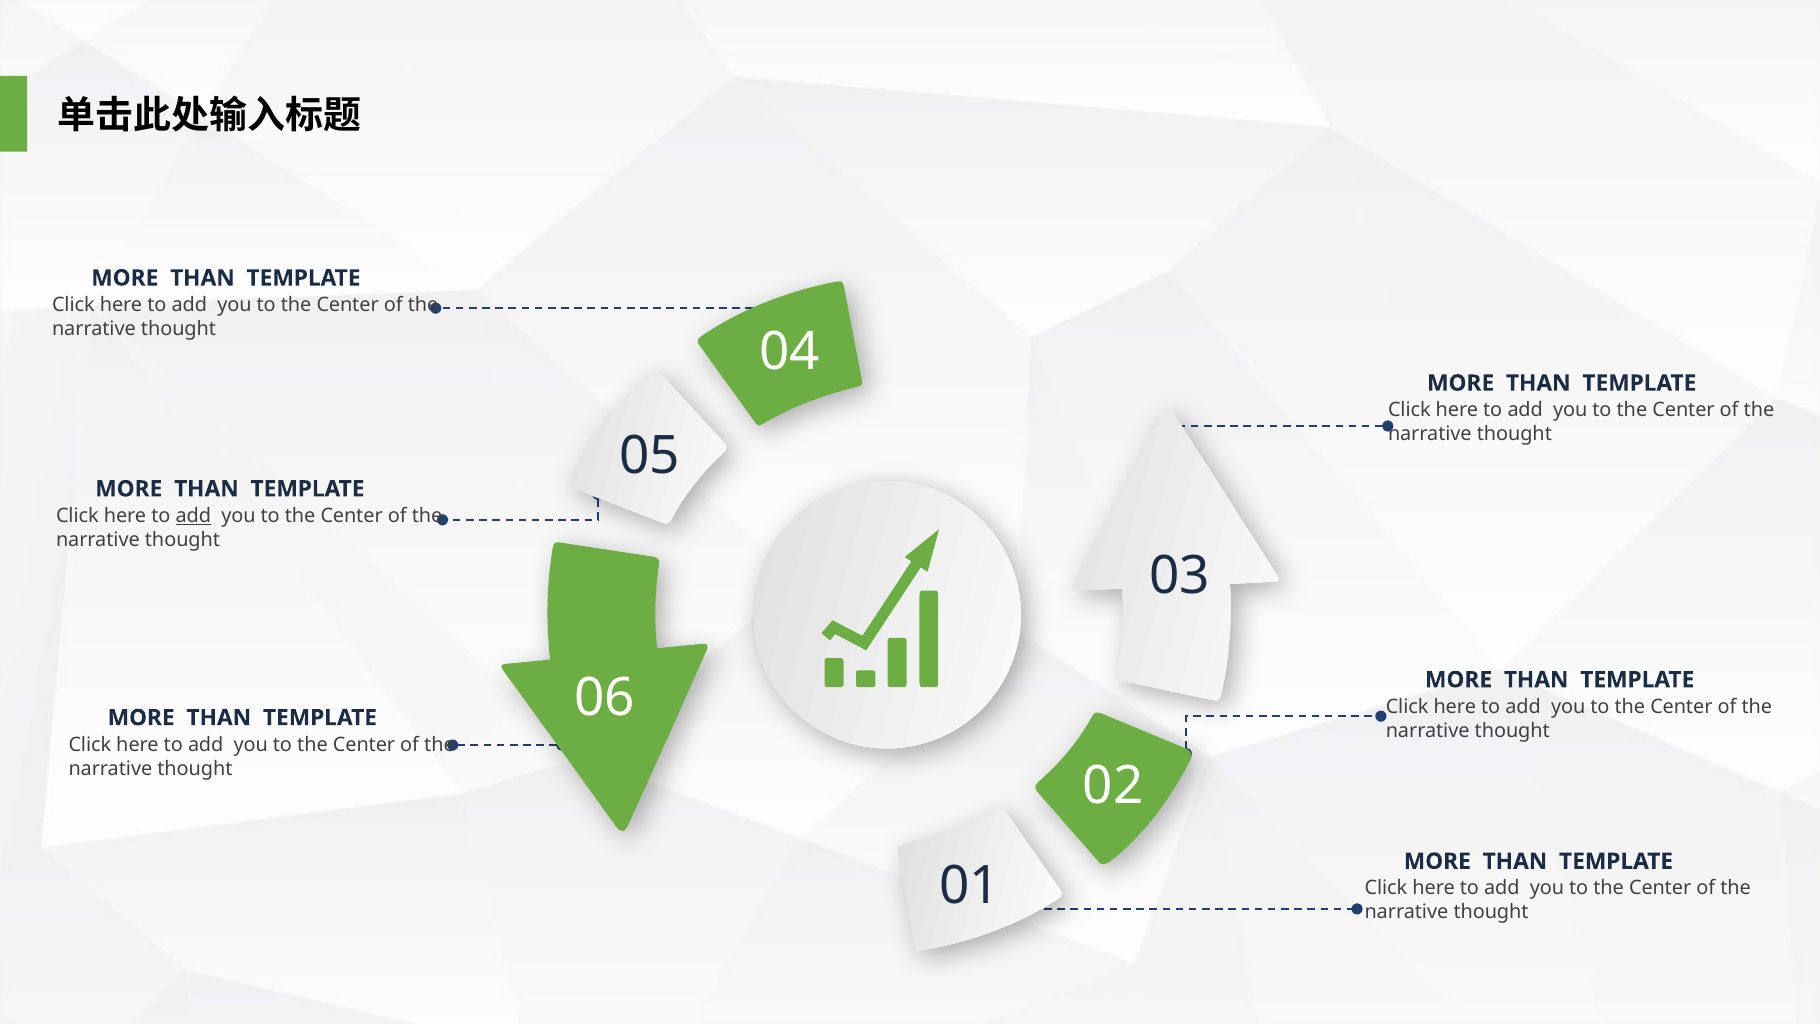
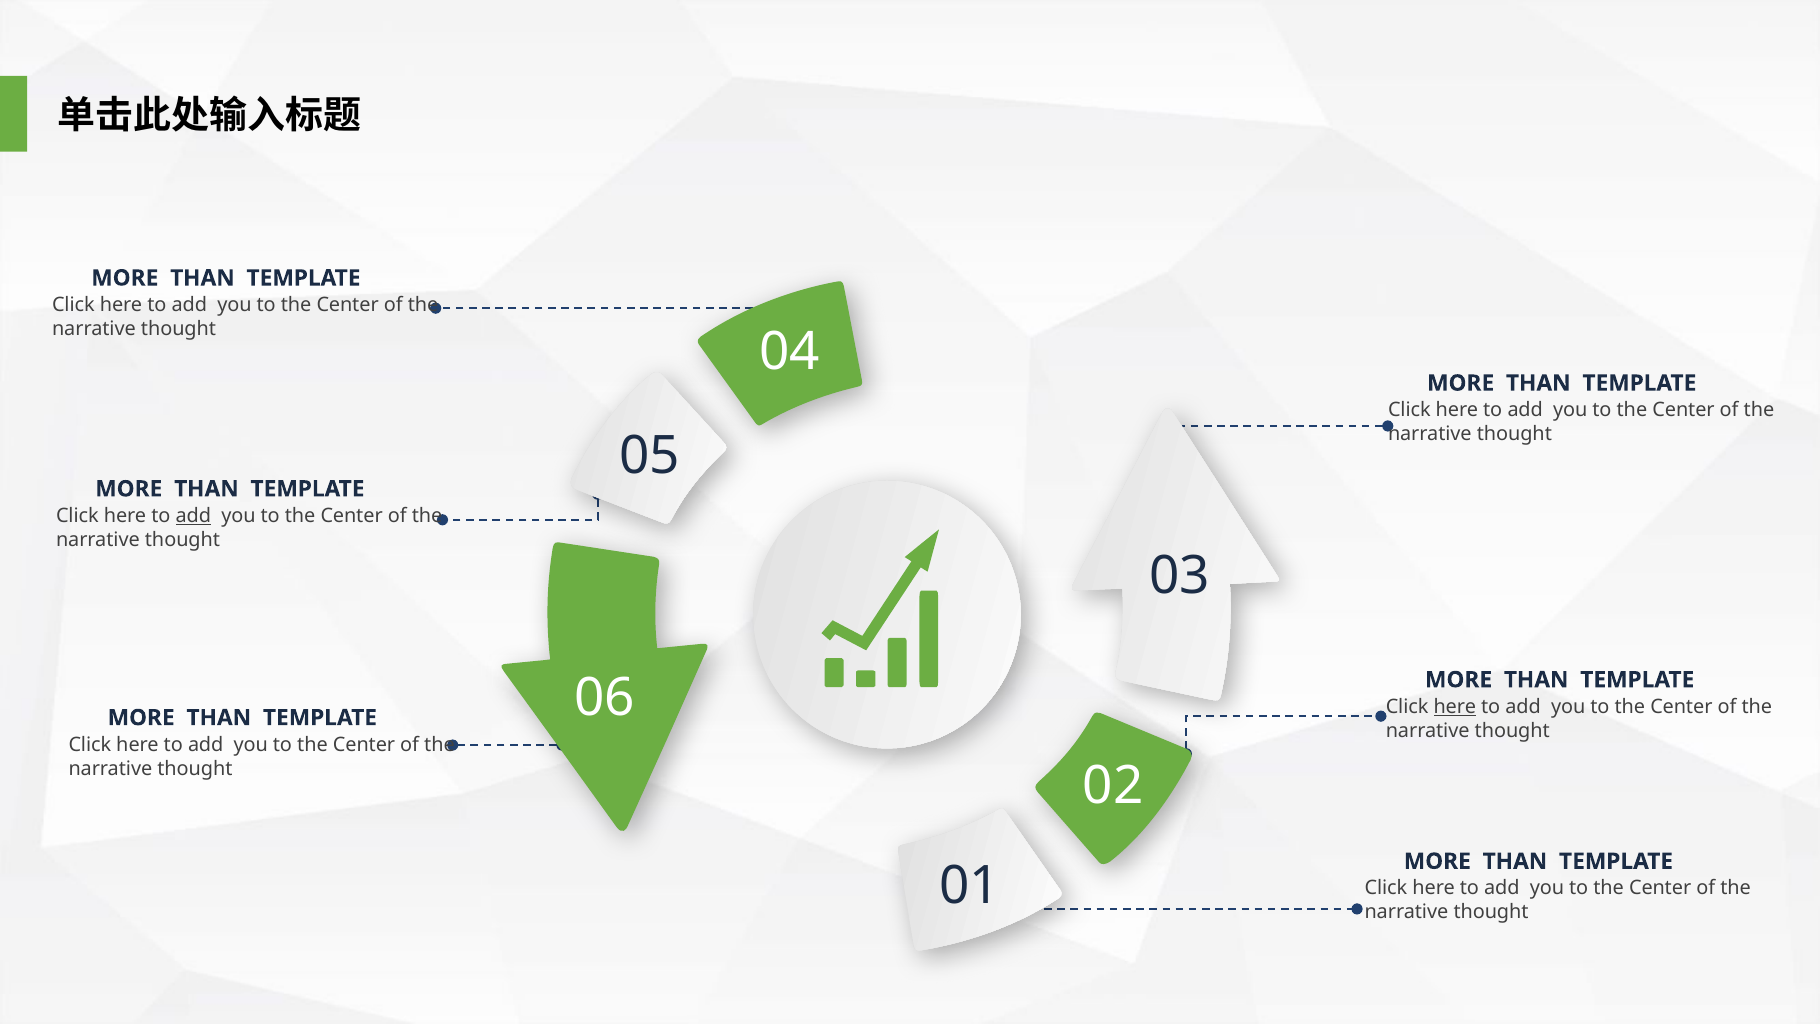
here underline: none -> present (1455, 707)
